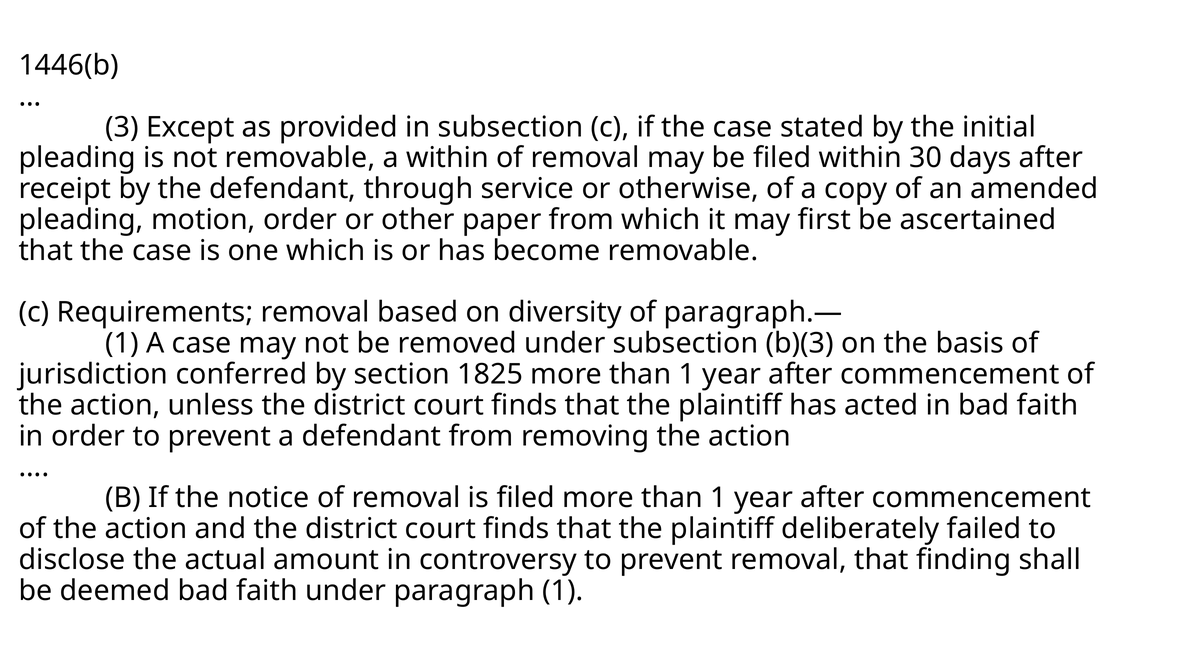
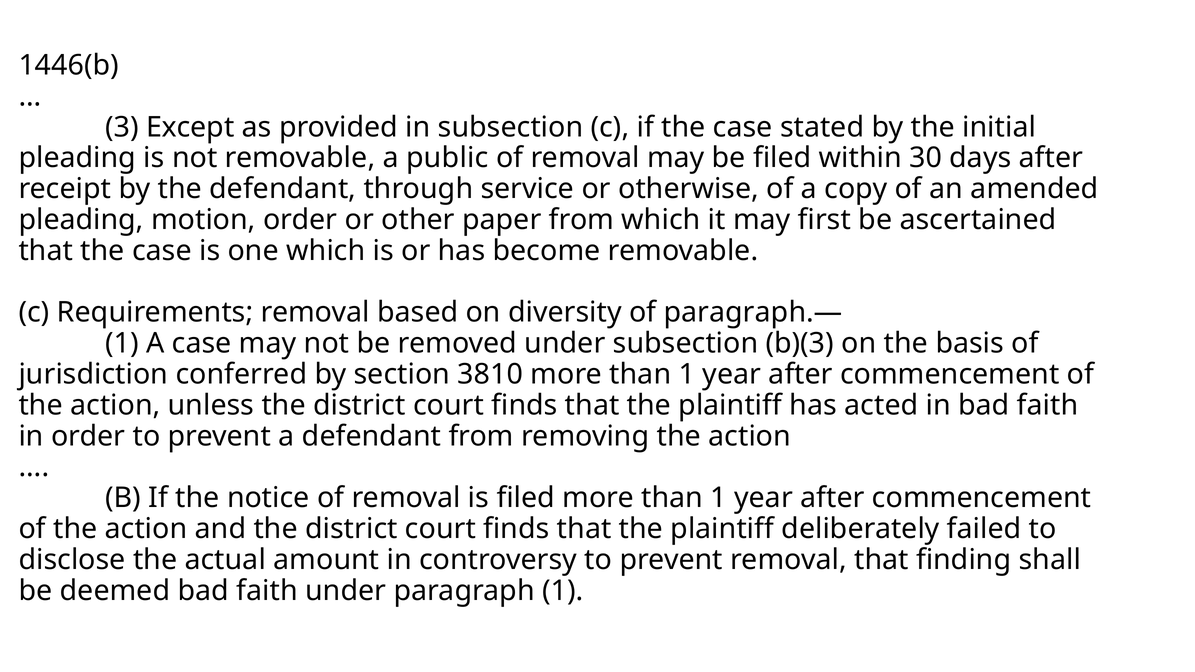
a within: within -> public (447, 158)
1825: 1825 -> 3810 (490, 374)
